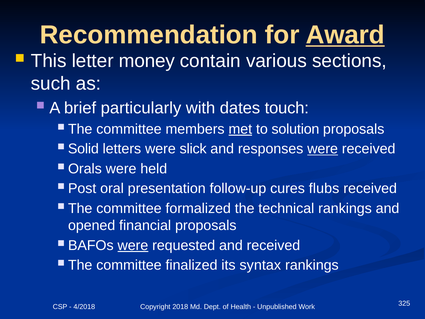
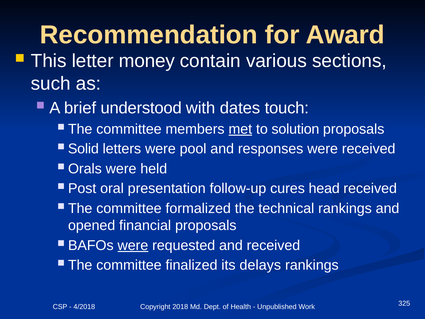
Award underline: present -> none (345, 35)
particularly: particularly -> understood (141, 108)
slick: slick -> pool (193, 149)
were underline: present -> none (323, 149)
flubs: flubs -> head (324, 188)
syntax: syntax -> delays (260, 265)
